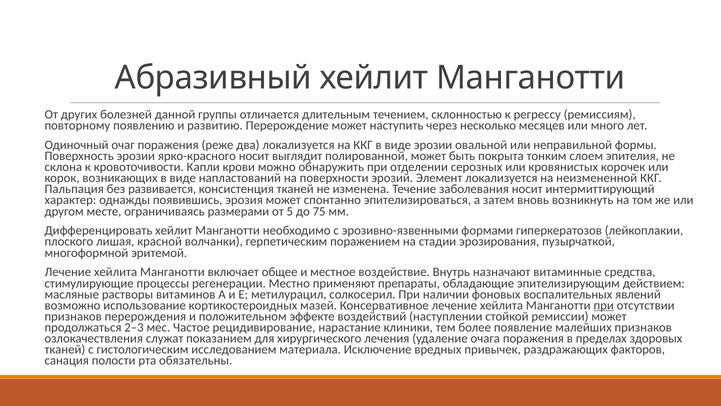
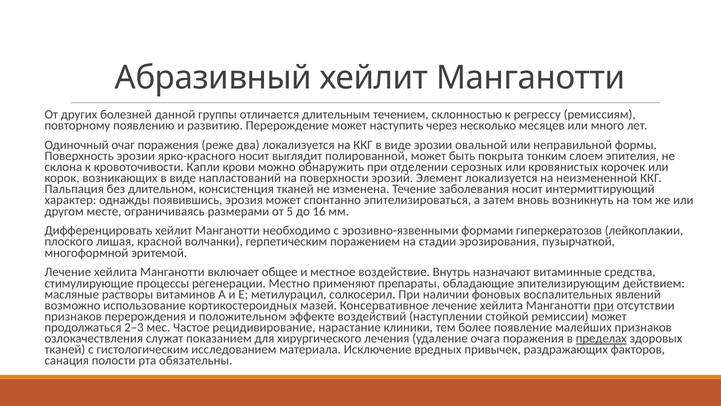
развивается: развивается -> длительном (162, 189)
75: 75 -> 16 (319, 211)
пределах underline: none -> present (601, 338)
